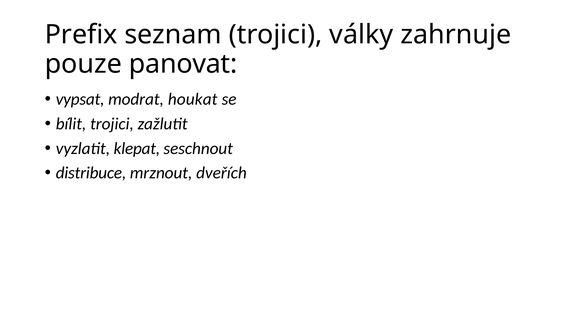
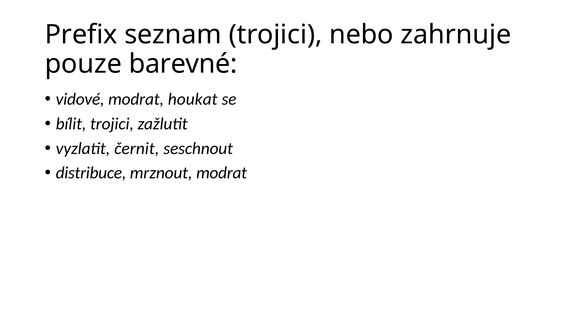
války: války -> nebo (361, 35)
panovat: panovat -> barevné (183, 64)
vypsat: vypsat -> vidové (80, 99)
klepat: klepat -> černit (137, 148)
mrznout dveřích: dveřích -> modrat (222, 173)
